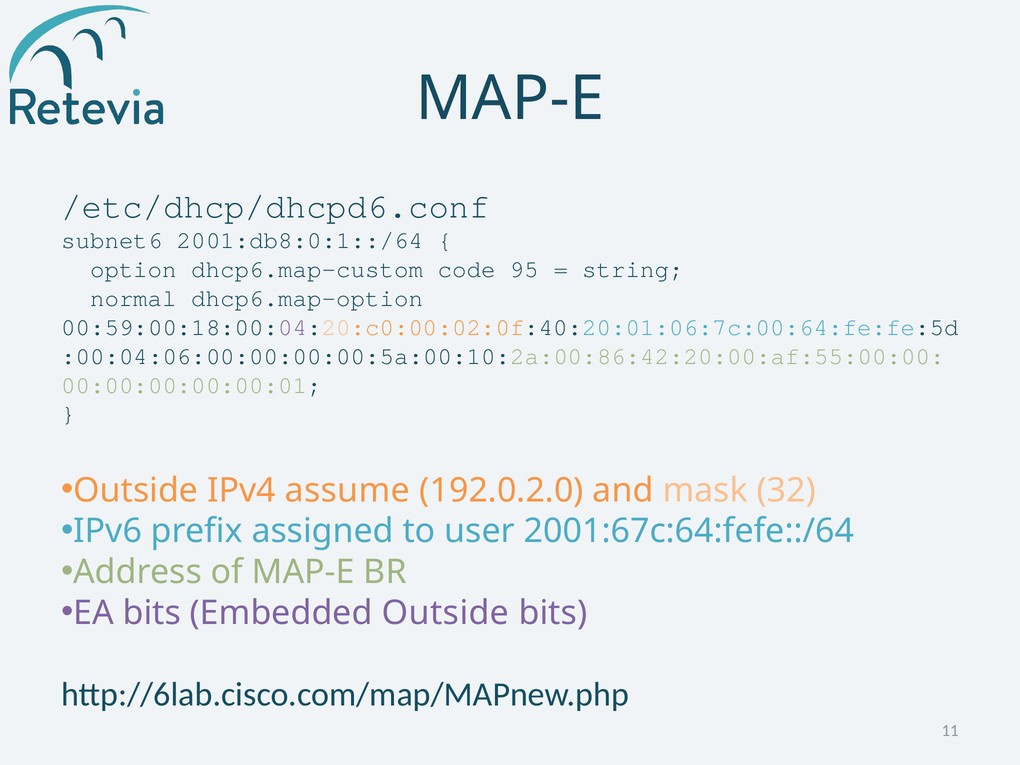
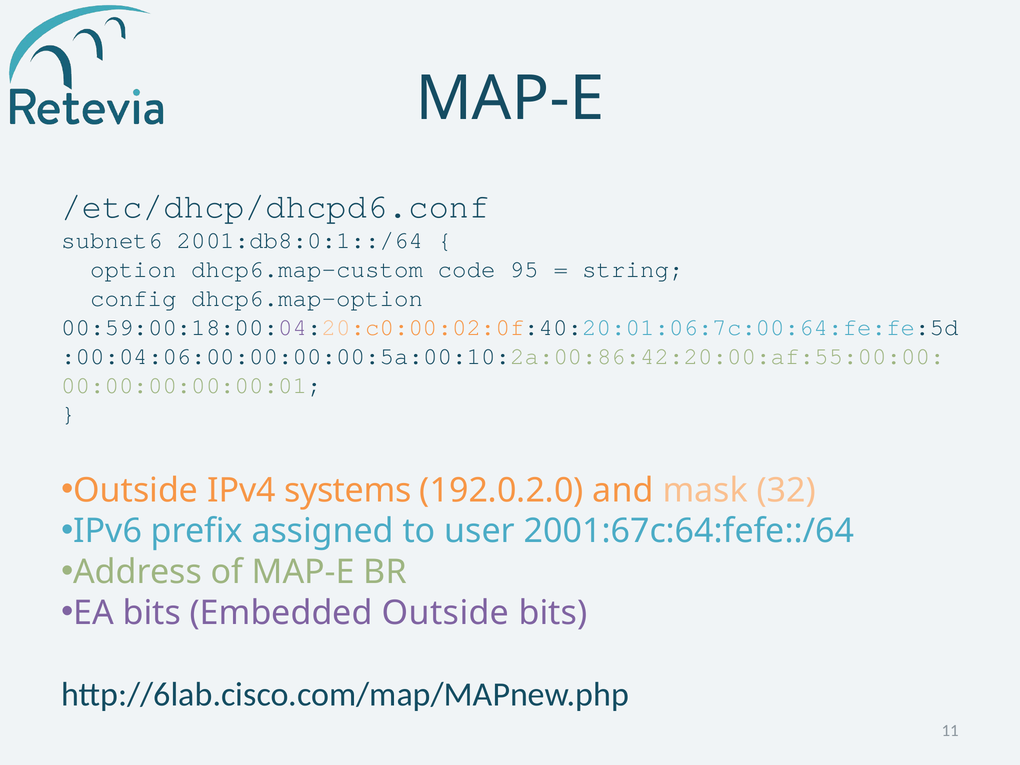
normal: normal -> config (133, 298)
assume: assume -> systems (348, 490)
